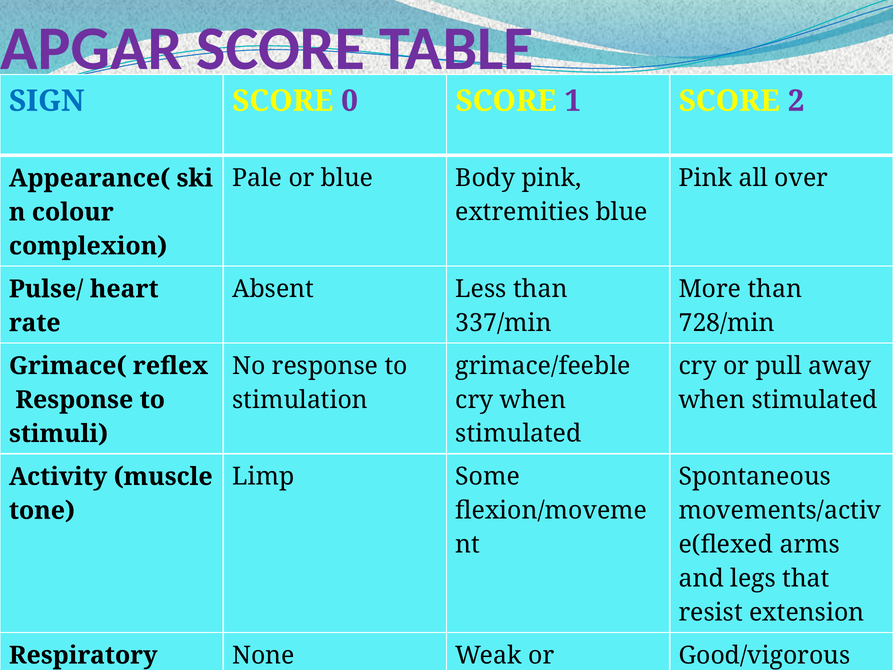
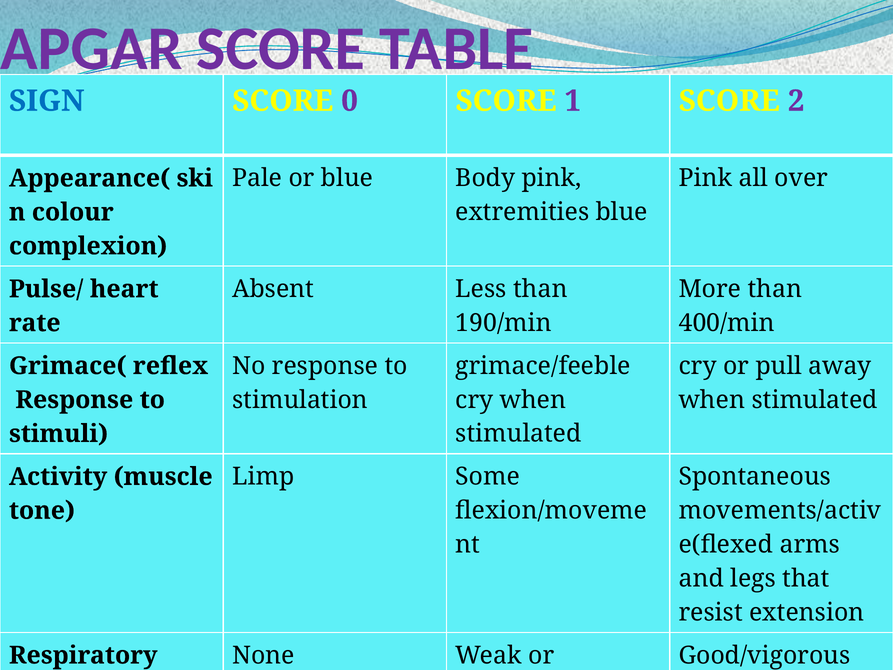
337/min: 337/min -> 190/min (504, 323)
728/min: 728/min -> 400/min (727, 323)
